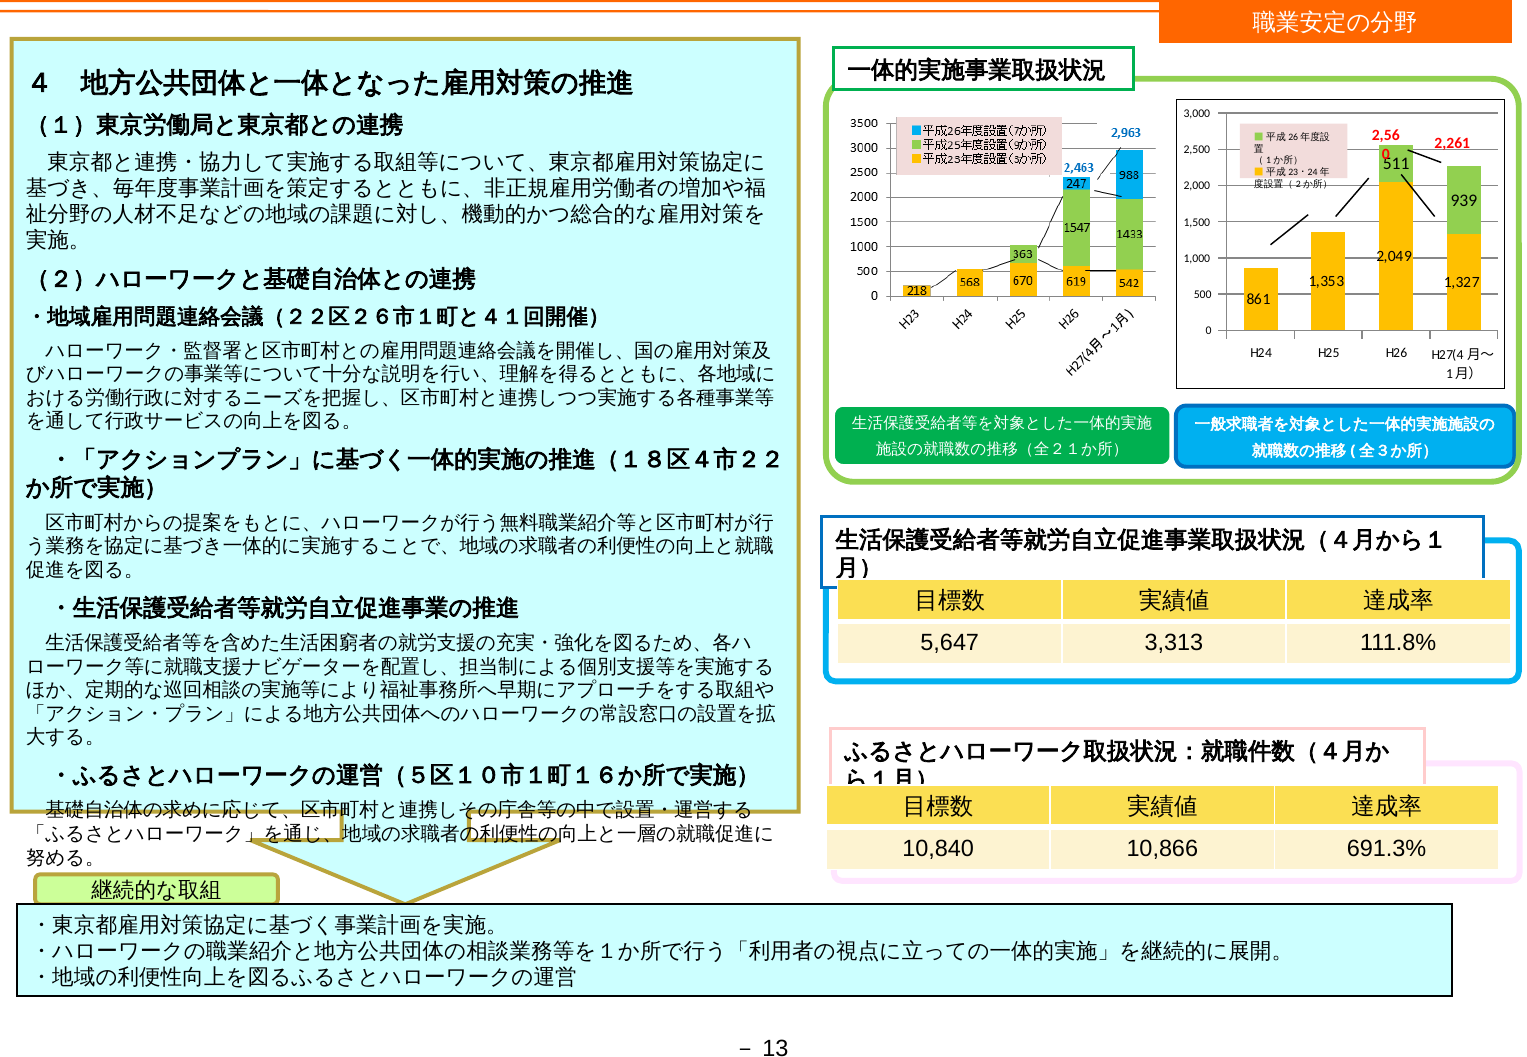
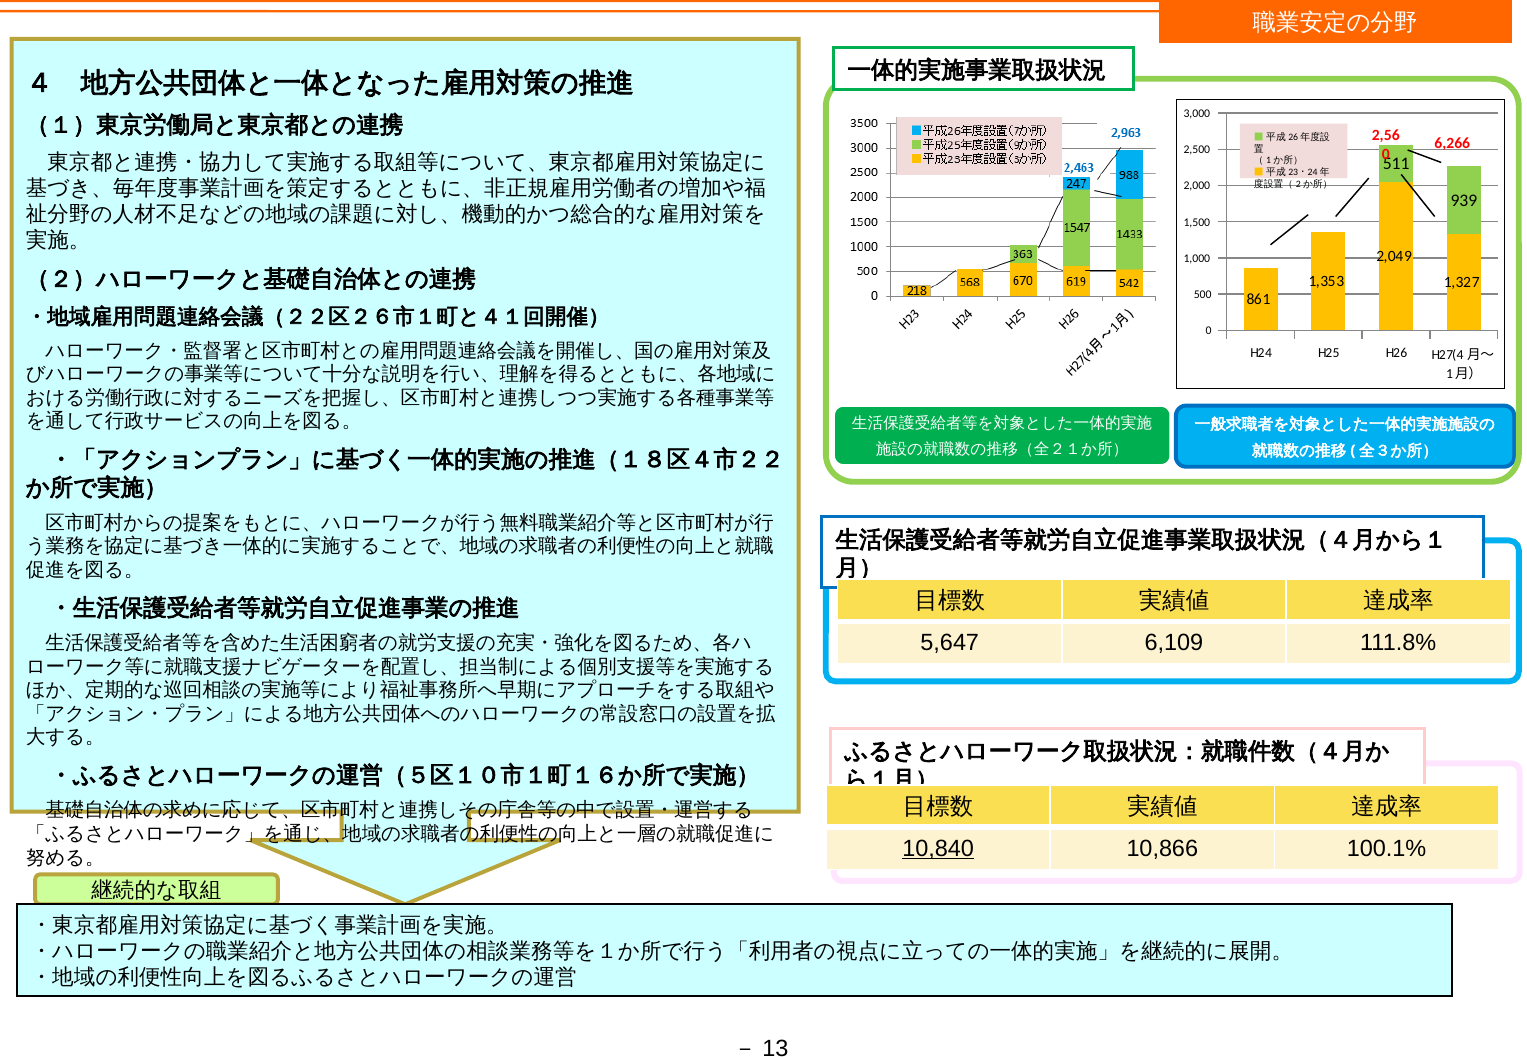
2,261: 2,261 -> 6,266 (1452, 143)
3,313: 3,313 -> 6,109 (1174, 643)
10,840 underline: none -> present (938, 849)
691.3%: 691.3% -> 100.1% (1386, 849)
